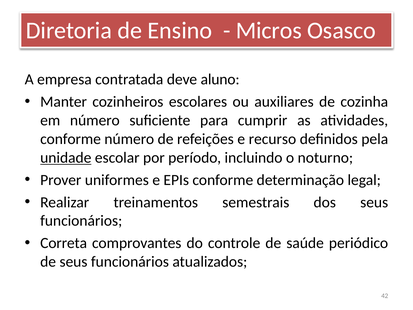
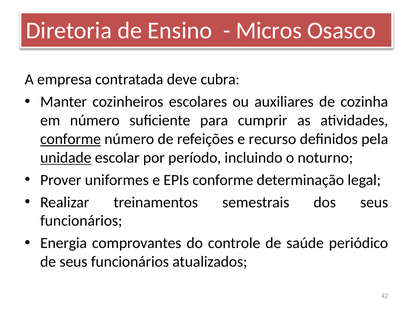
aluno: aluno -> cubra (220, 79)
conforme underline: none -> present (71, 139)
Correta: Correta -> Energia (64, 243)
